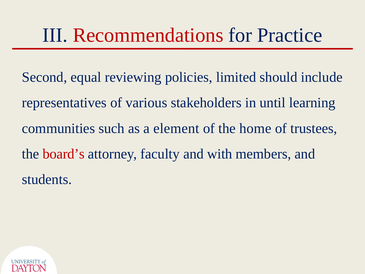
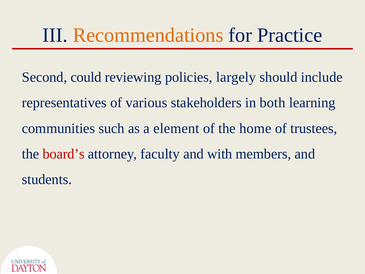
Recommendations colour: red -> orange (148, 35)
equal: equal -> could (86, 77)
limited: limited -> largely (236, 77)
until: until -> both (273, 103)
